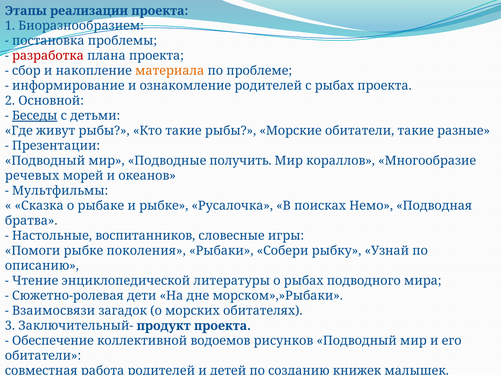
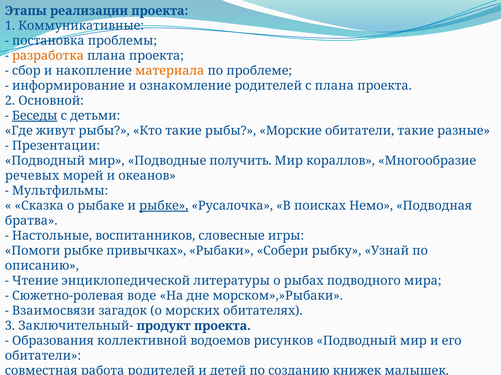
Биоразнообразием: Биоразнообразием -> Коммуникативные (81, 26)
разработка colour: red -> orange (48, 56)
с рыбах: рыбах -> плана (334, 86)
рыбке underline: none -> present (164, 206)
поколения: поколения -> привычках (146, 251)
дети: дети -> воде (142, 296)
Обеспечение: Обеспечение -> Образования (53, 341)
